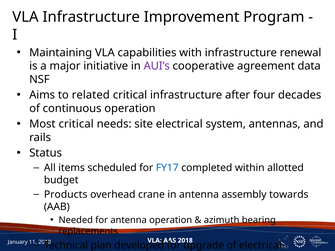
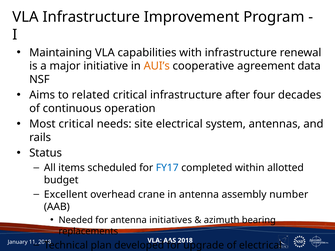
AUI’s colour: purple -> orange (157, 66)
Products: Products -> Excellent (66, 195)
towards: towards -> number (289, 195)
antenna operation: operation -> initiatives (171, 220)
